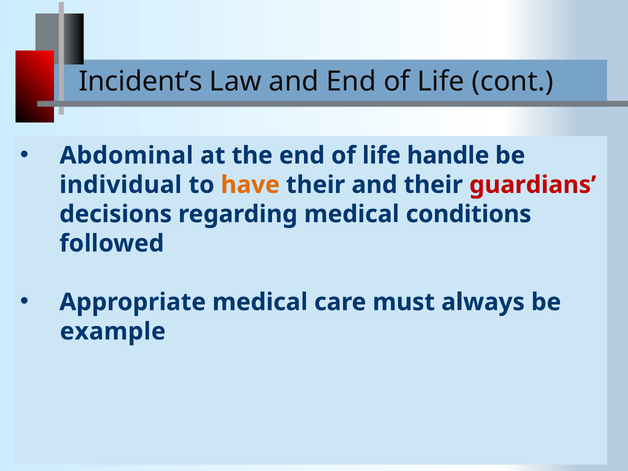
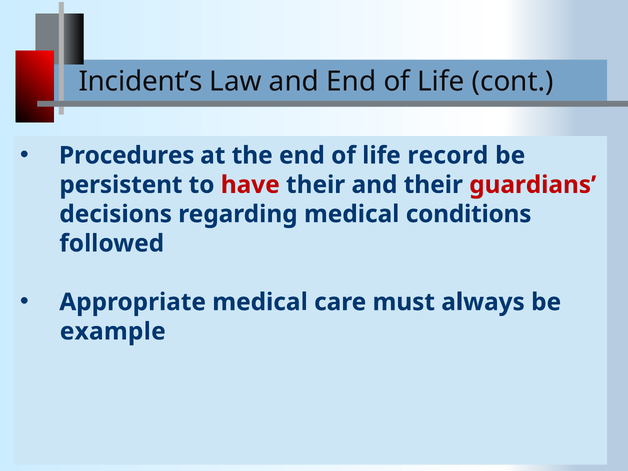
Abdominal: Abdominal -> Procedures (127, 155)
handle: handle -> record (448, 155)
individual: individual -> persistent (121, 185)
have colour: orange -> red (250, 185)
